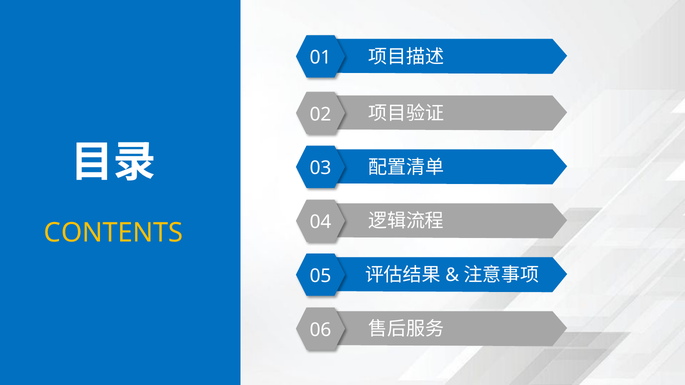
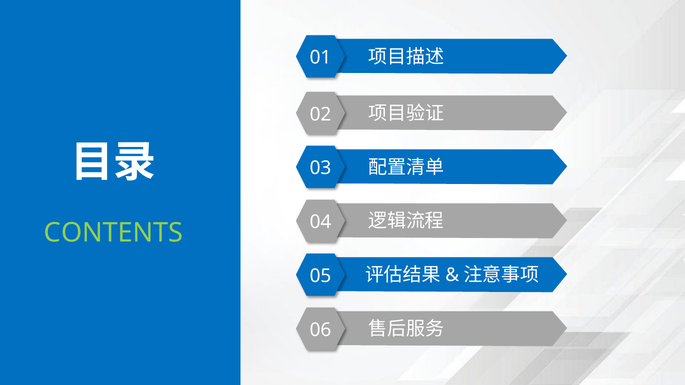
CONTENTS colour: yellow -> light green (113, 233)
